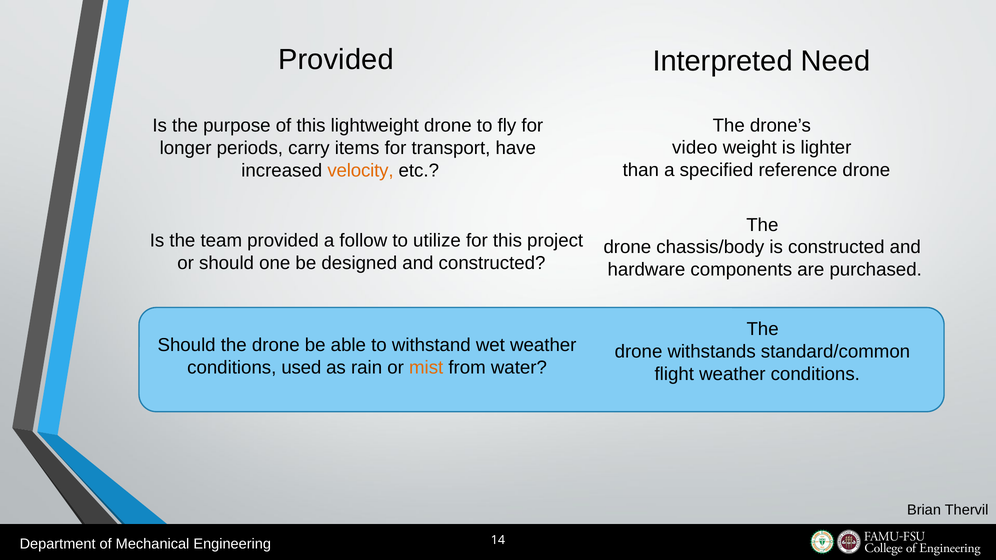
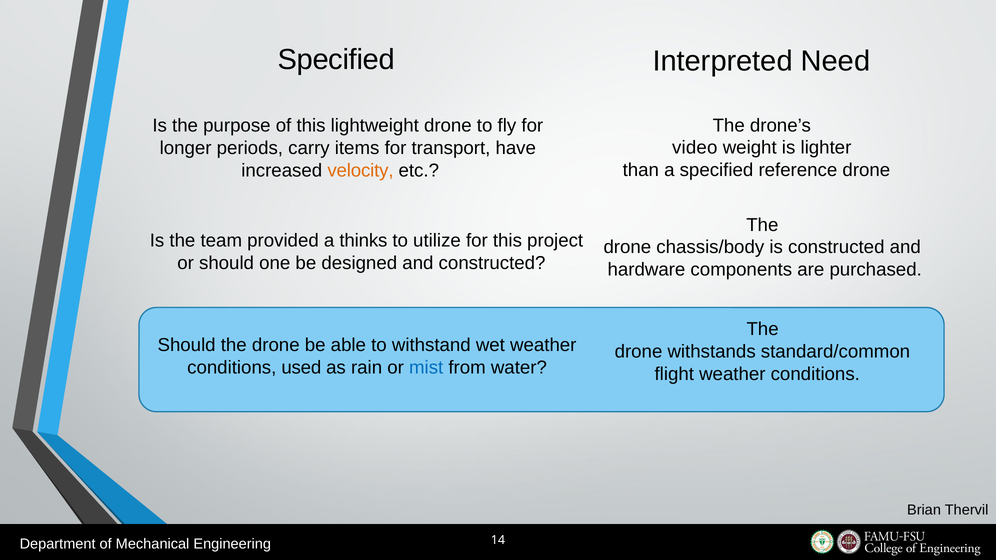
Provided: Provided -> Specified (336, 59)
follow: follow -> thinks (363, 241)
mist colour: orange -> blue (426, 368)
